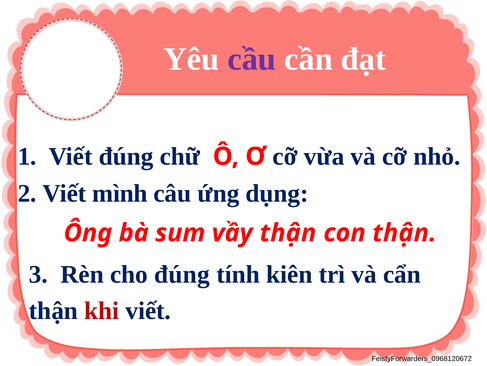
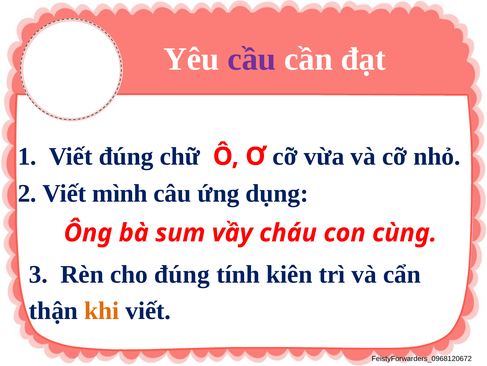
vầy thận: thận -> cháu (288, 233)
con thận: thận -> cùng (405, 233)
khi colour: red -> orange (102, 310)
